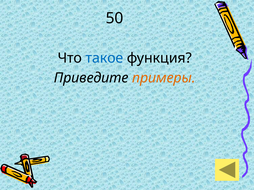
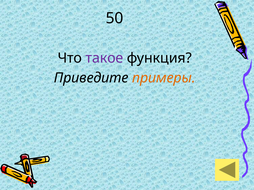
такое colour: blue -> purple (104, 58)
